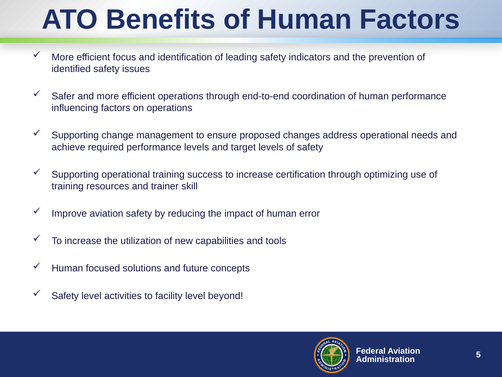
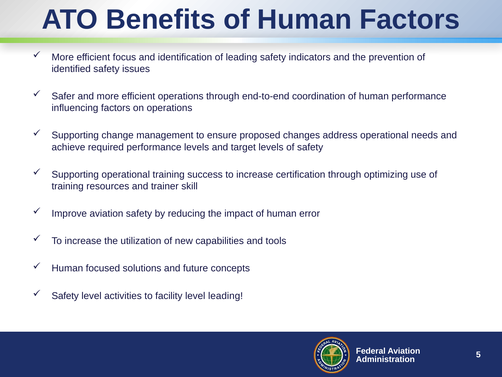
level beyond: beyond -> leading (226, 295)
